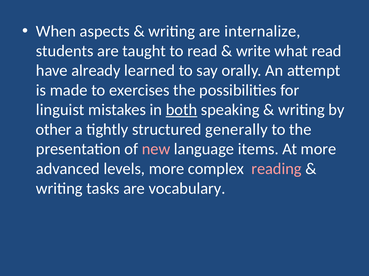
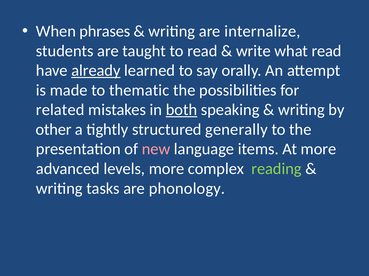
aspects: aspects -> phrases (105, 31)
already underline: none -> present (96, 71)
exercises: exercises -> thematic (139, 90)
linguist: linguist -> related (60, 110)
reading colour: pink -> light green (276, 169)
vocabulary: vocabulary -> phonology (187, 189)
